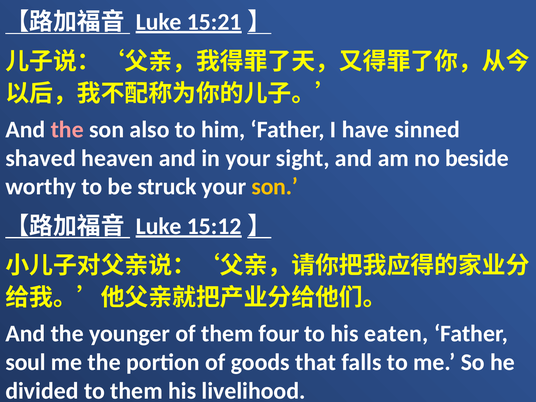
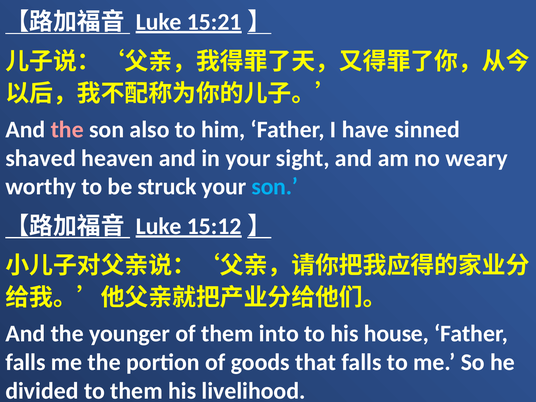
beside: beside -> weary (477, 158)
son colour: yellow -> light blue (275, 187)
four: four -> into (279, 334)
eaten: eaten -> house (396, 334)
soul: soul -> falls (25, 362)
